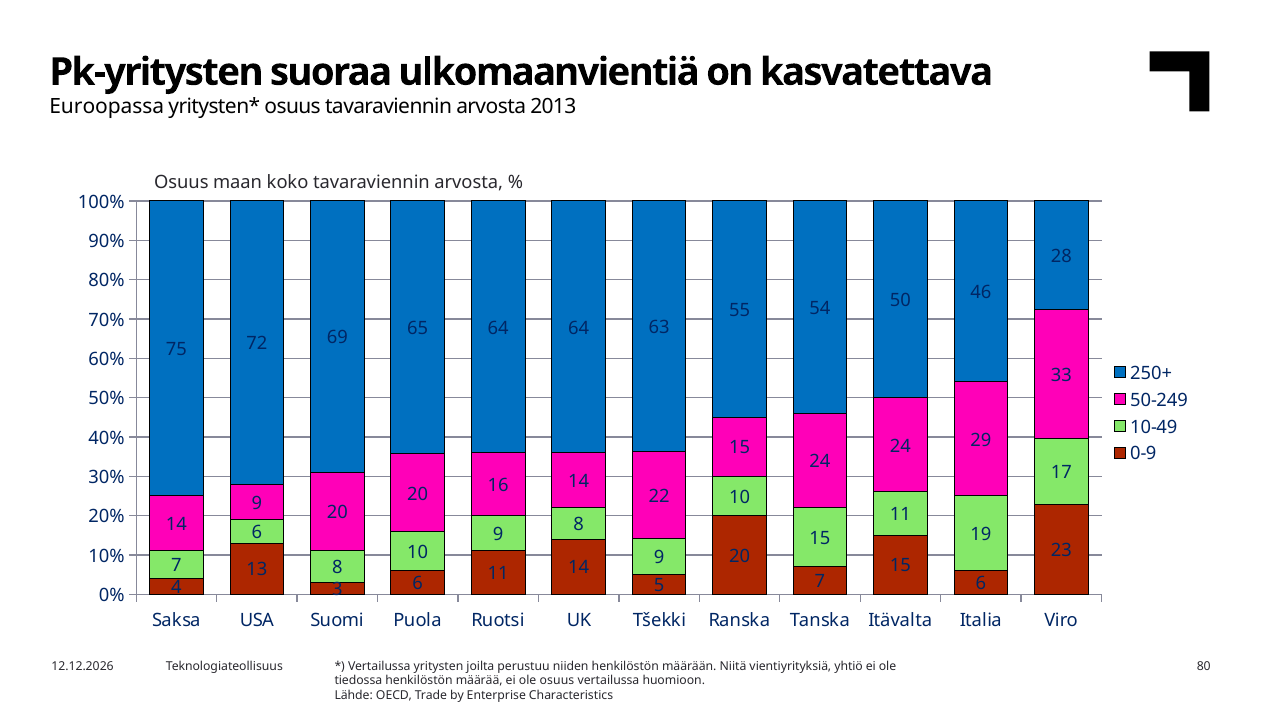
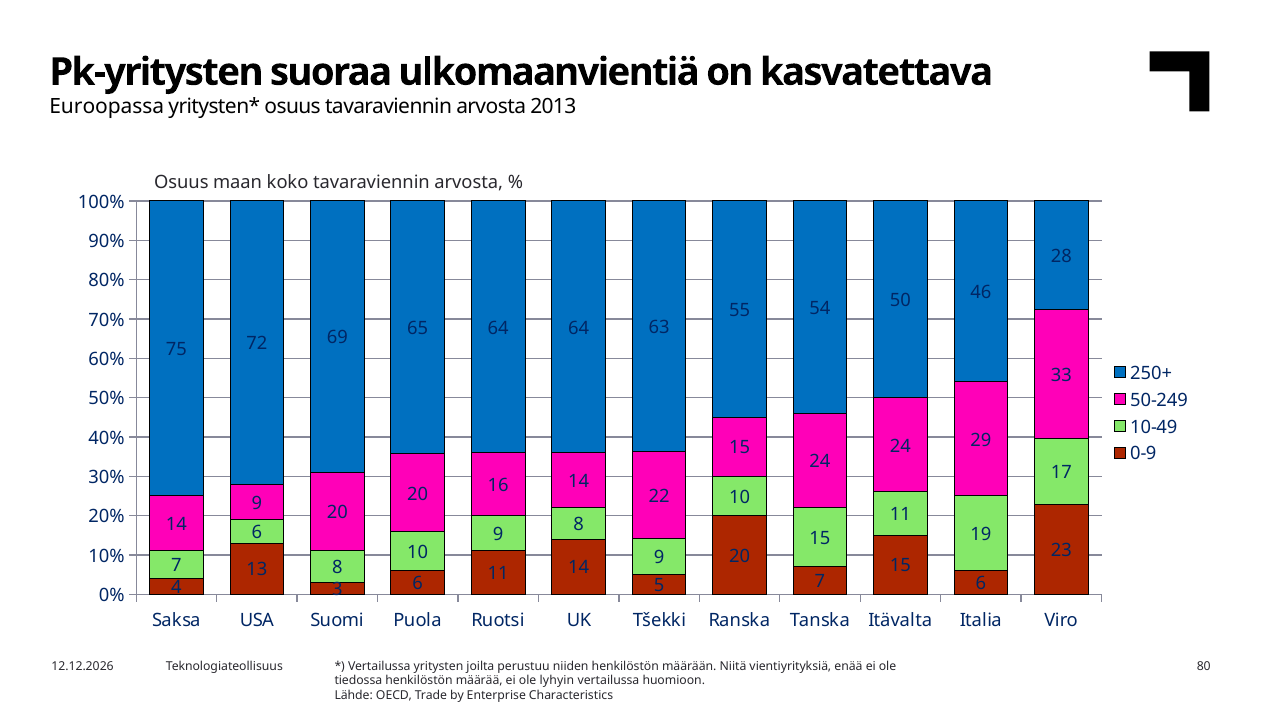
yhtiö: yhtiö -> enää (849, 666)
ole osuus: osuus -> lyhyin (557, 681)
